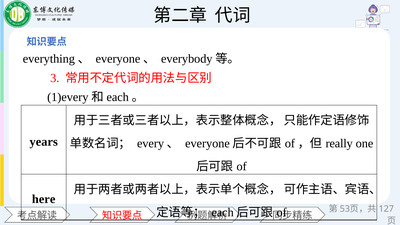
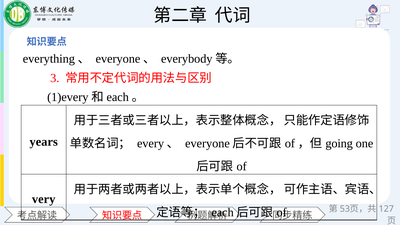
really: really -> going (339, 144)
here: here -> very (44, 199)
